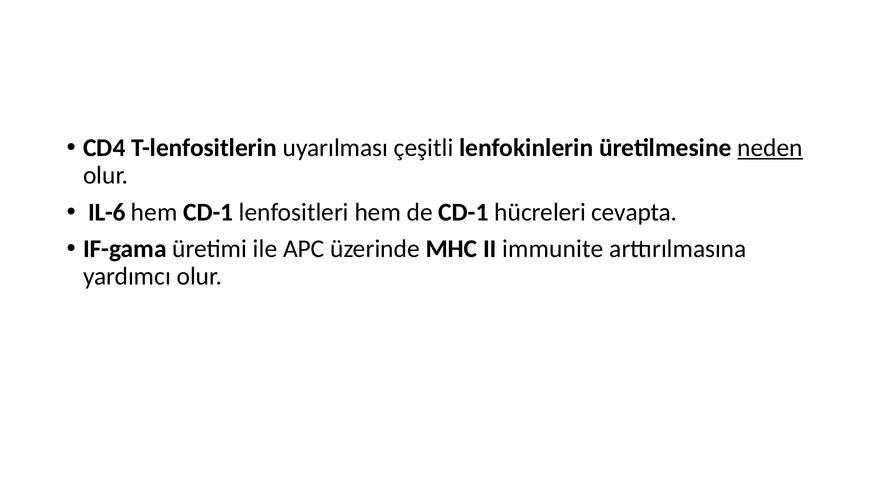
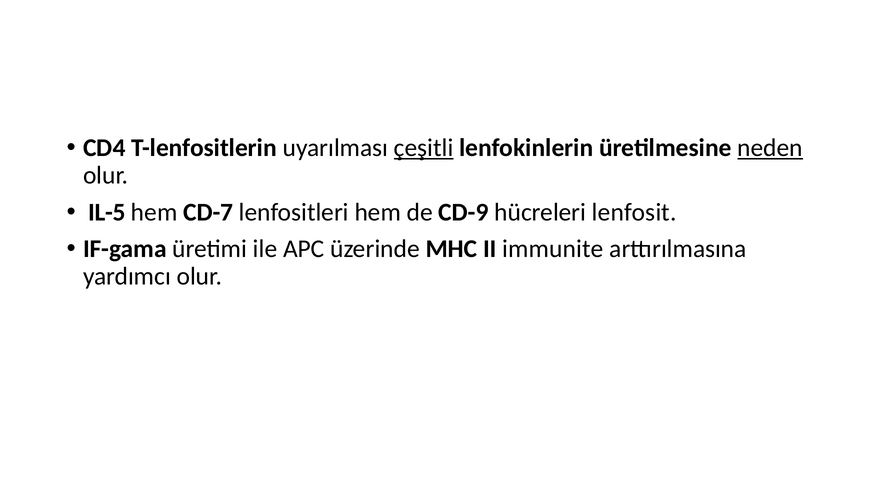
çeşitli underline: none -> present (424, 148)
IL-6: IL-6 -> IL-5 (107, 212)
hem CD-1: CD-1 -> CD-7 (208, 212)
de CD-1: CD-1 -> CD-9 (464, 212)
cevapta: cevapta -> lenfosit (634, 212)
